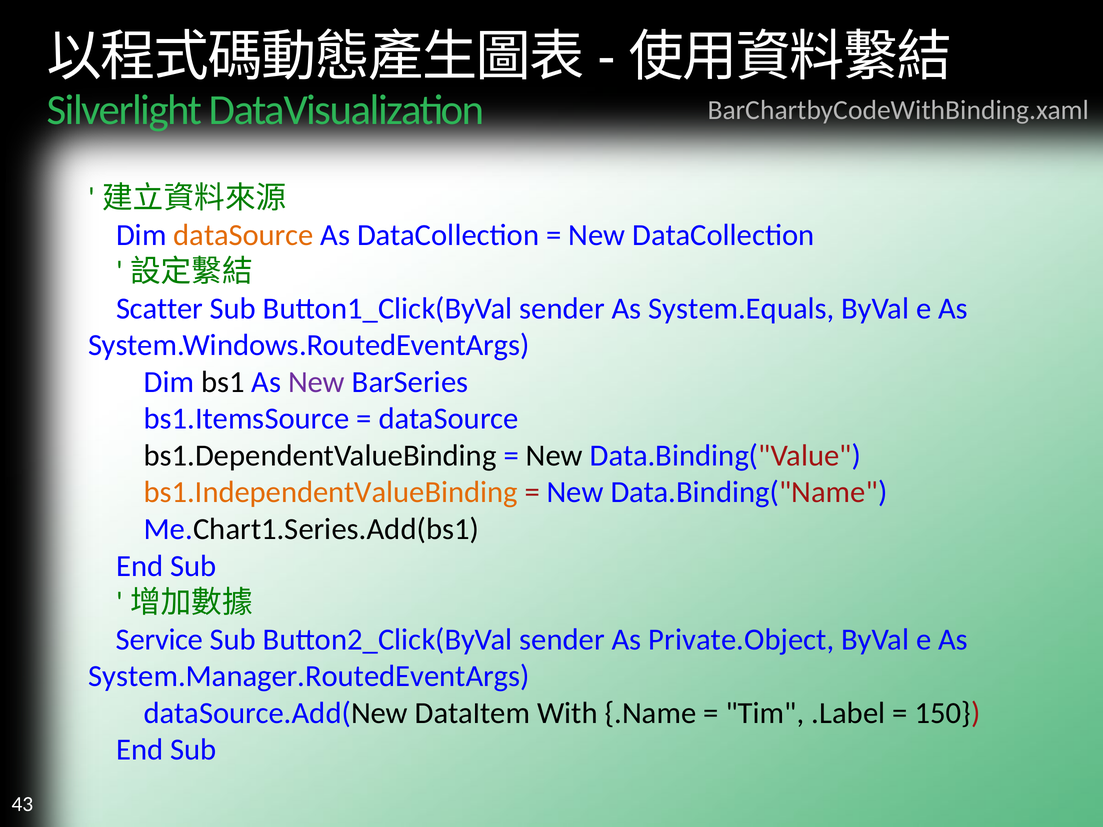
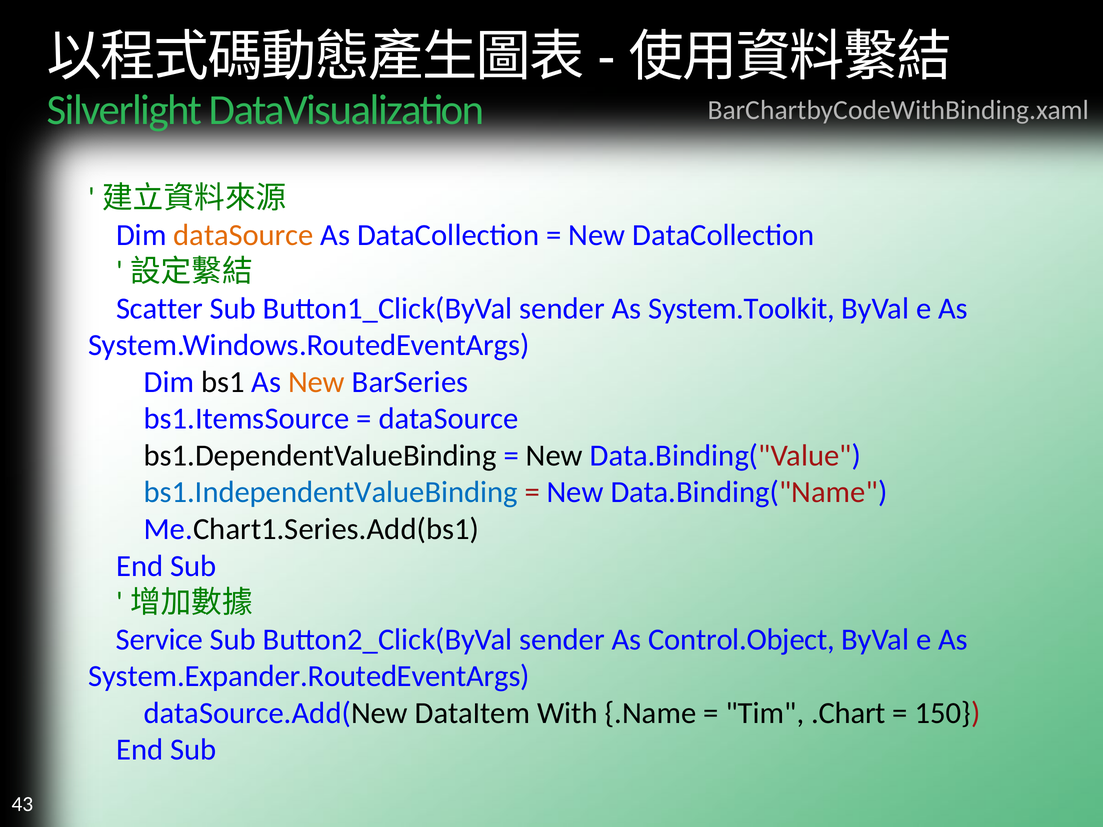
System.Equals: System.Equals -> System.Toolkit (742, 309)
New colour: purple -> orange (316, 382)
bs1.IndependentValueBinding colour: orange -> blue (331, 493)
Private.Object: Private.Object -> Control.Object (742, 640)
System.Manager.RoutedEventArgs: System.Manager.RoutedEventArgs -> System.Expander.RoutedEventArgs (309, 676)
.Label: .Label -> .Chart (848, 713)
